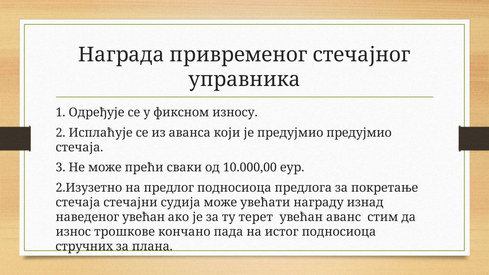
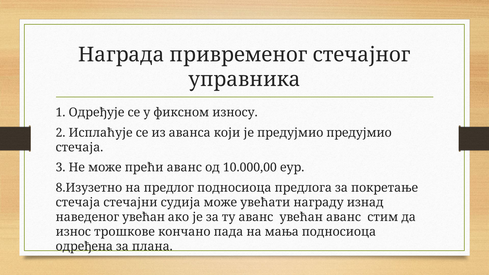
прећи сваки: сваки -> аванс (184, 168)
2.Изузетно: 2.Изузетно -> 8.Изузетно (89, 188)
ту терет: терет -> аванс (256, 217)
истог: истог -> мања (282, 232)
стручних: стручних -> одређена (84, 246)
